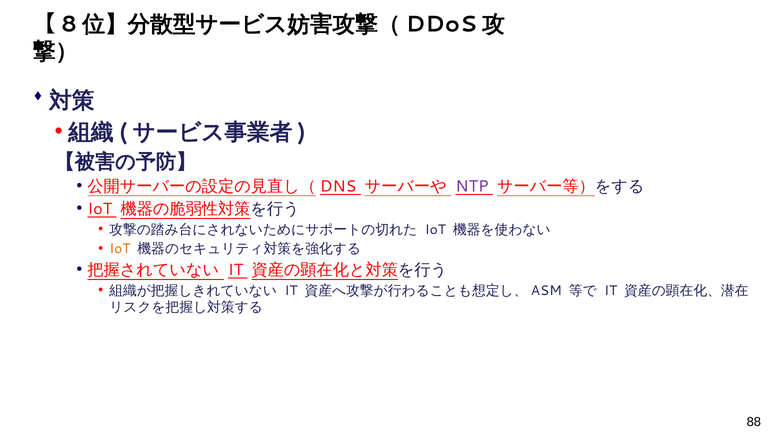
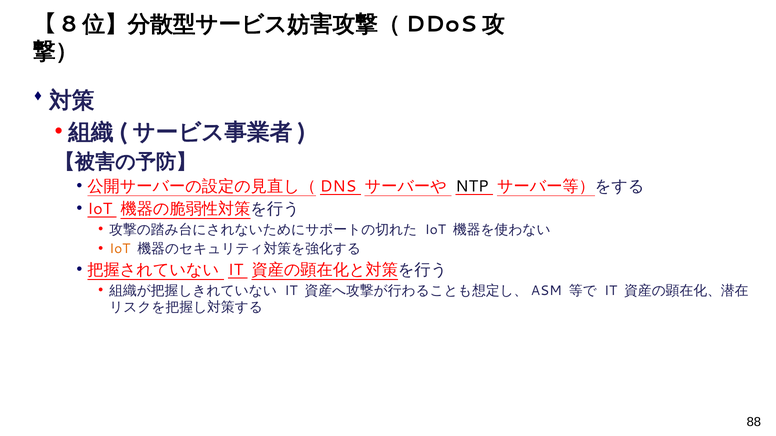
NTP colour: purple -> black (472, 187)
